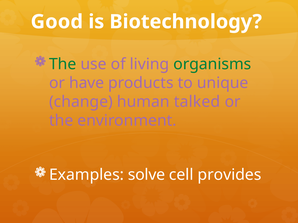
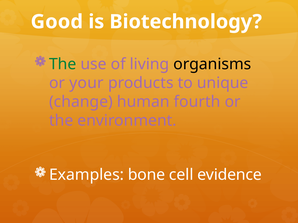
organisms colour: green -> black (212, 64)
have: have -> your (86, 83)
talked: talked -> fourth (197, 102)
solve: solve -> bone (147, 175)
provides: provides -> evidence (230, 175)
